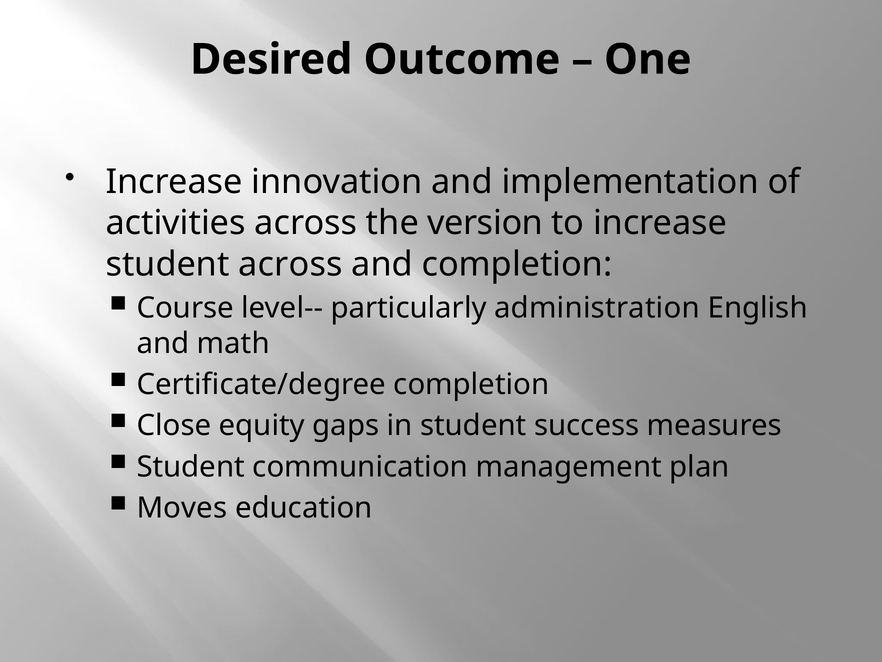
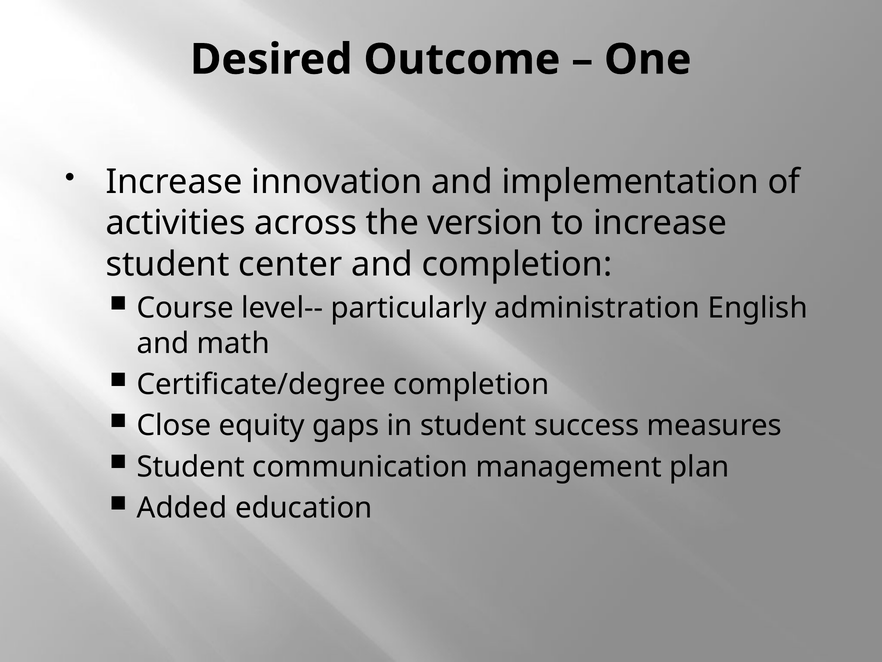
student across: across -> center (290, 264)
Moves: Moves -> Added (182, 508)
